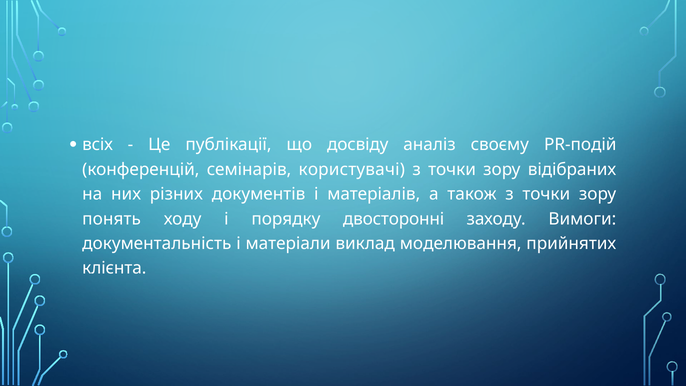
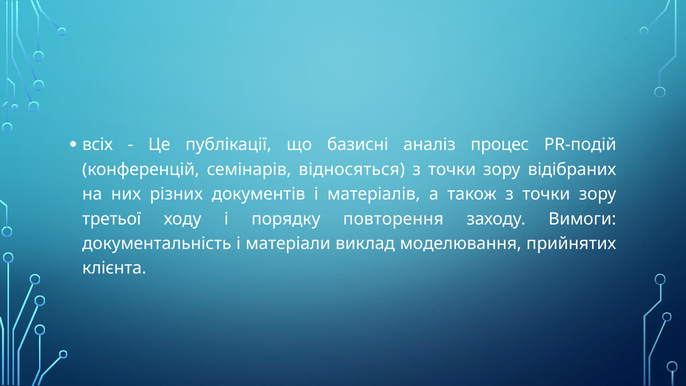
досвіду: досвіду -> базисні (358, 145)
своєму: своєму -> процес (500, 145)
користувачі: користувачі -> відносяться (352, 169)
понять: понять -> третьої (112, 219)
двосторонні: двосторонні -> повторення (393, 219)
